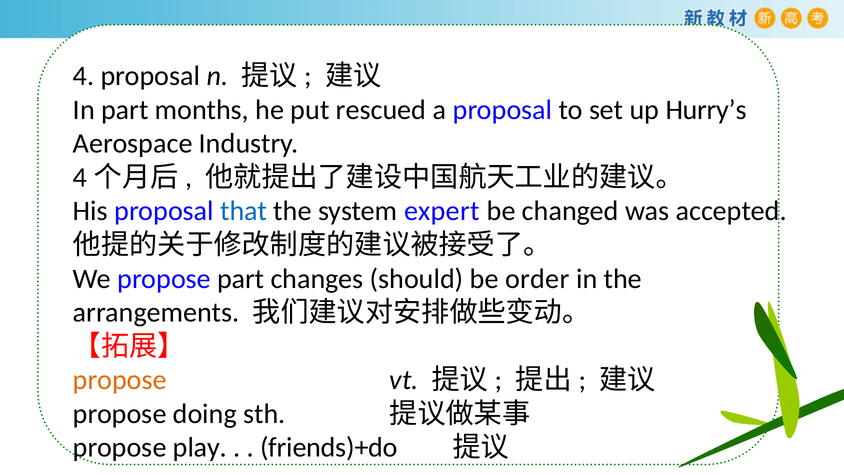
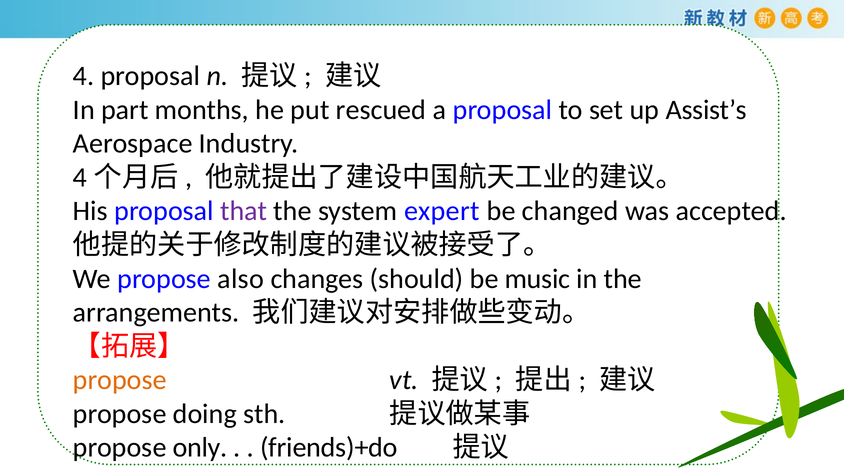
Hurry’s: Hurry’s -> Assist’s (706, 110)
that colour: blue -> purple (244, 211)
propose part: part -> also (241, 279)
order: order -> music (537, 279)
play: play -> only (200, 447)
